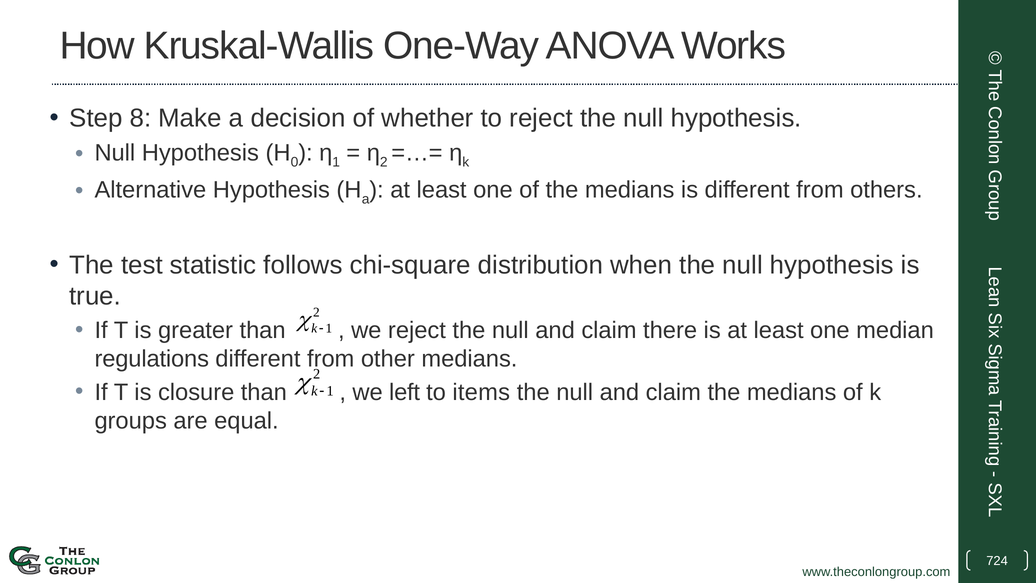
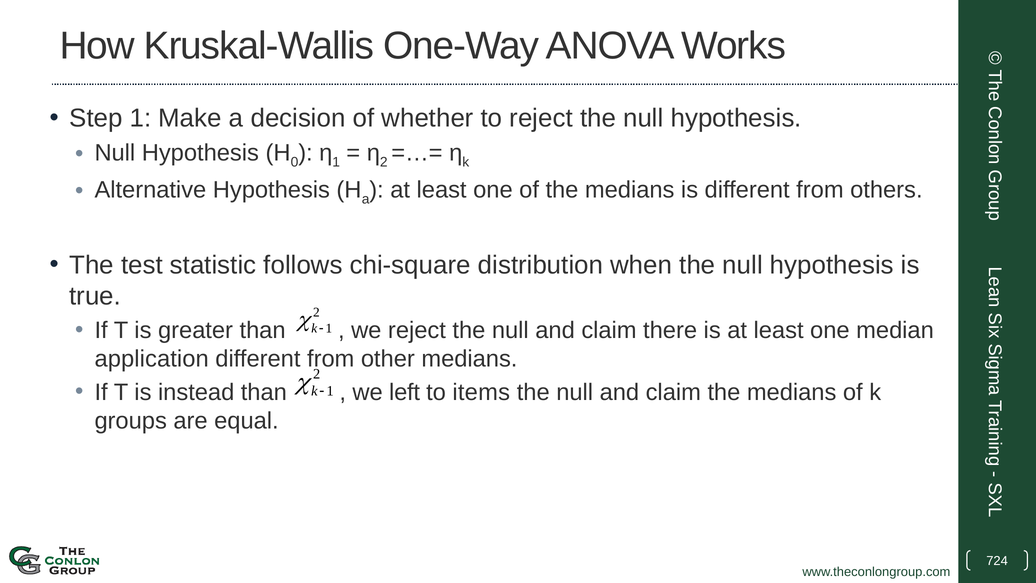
Step 8: 8 -> 1 (140, 118)
regulations: regulations -> application (152, 359)
closure: closure -> instead (196, 392)
